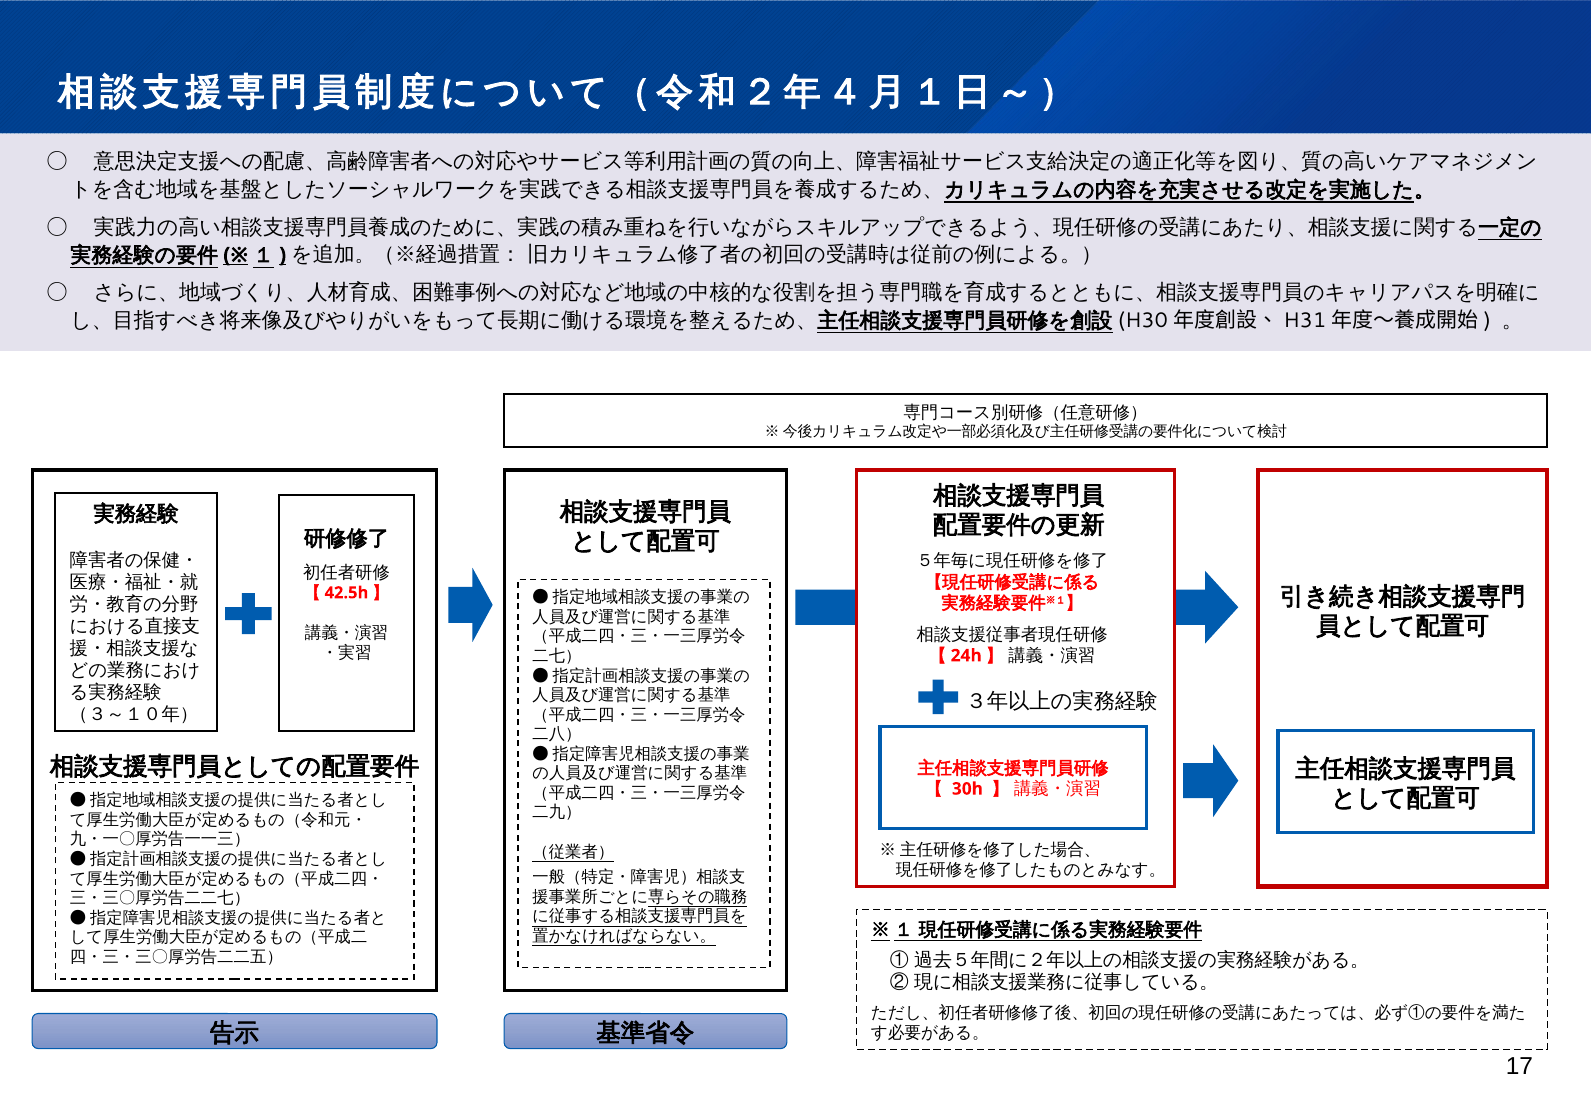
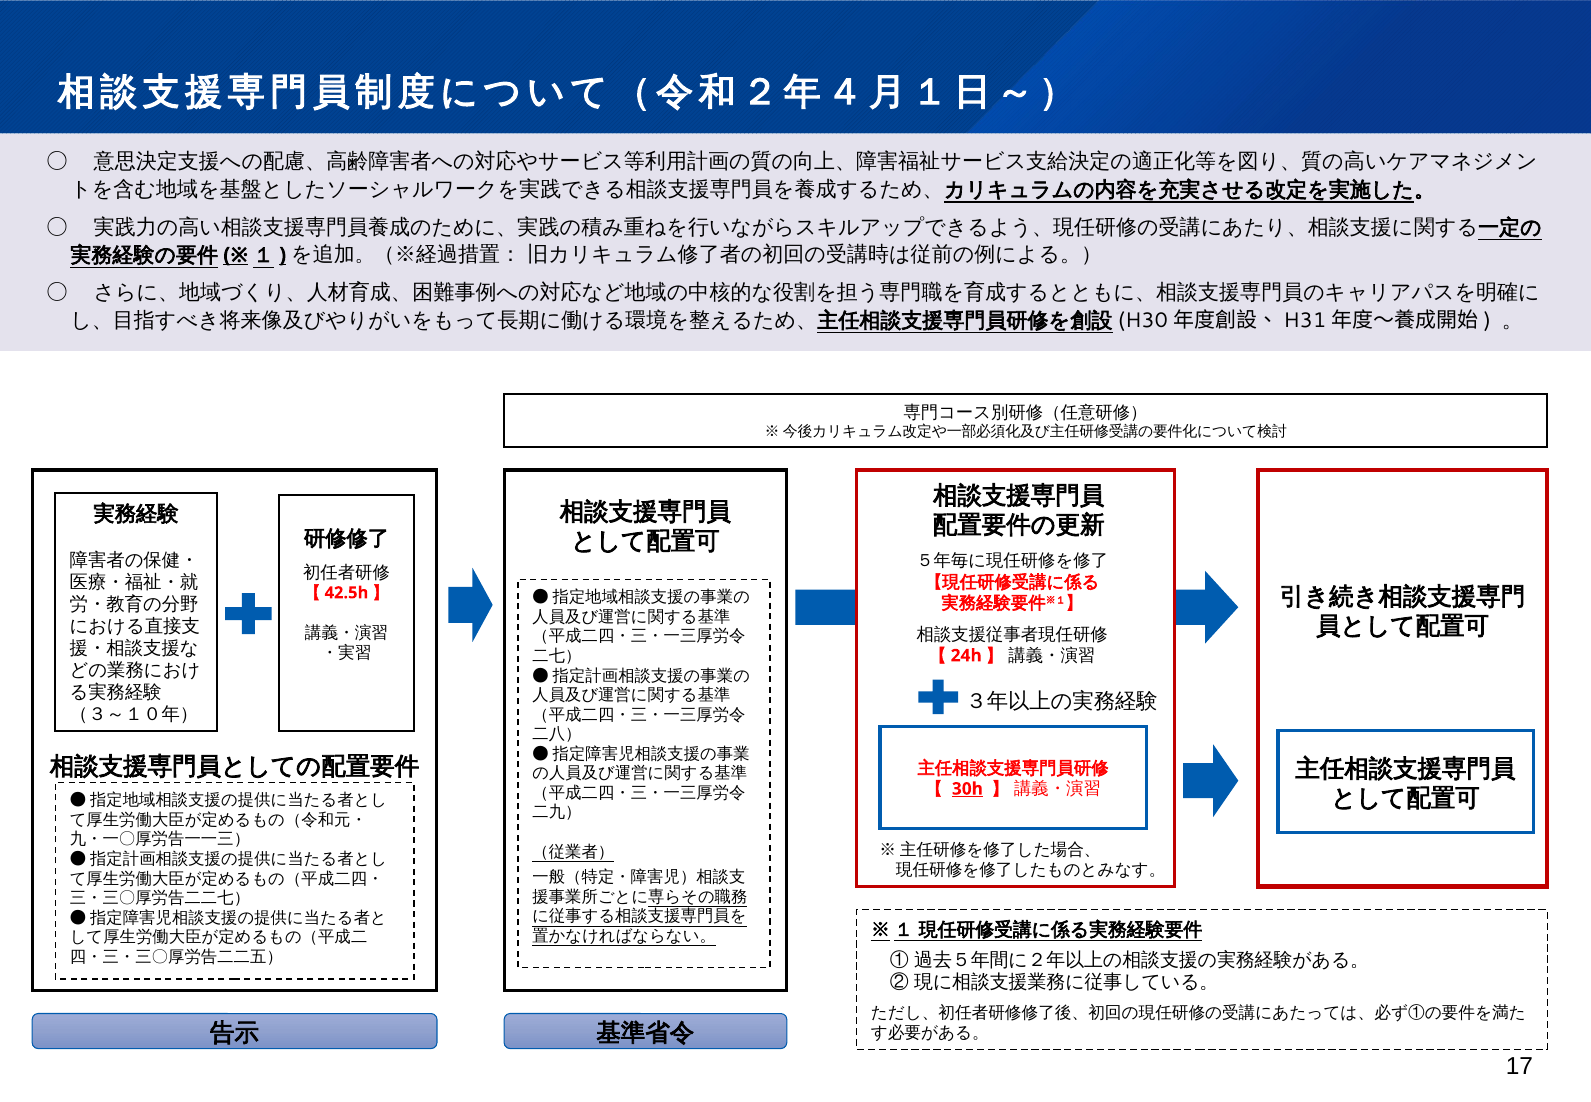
30h underline: none -> present (967, 788)
